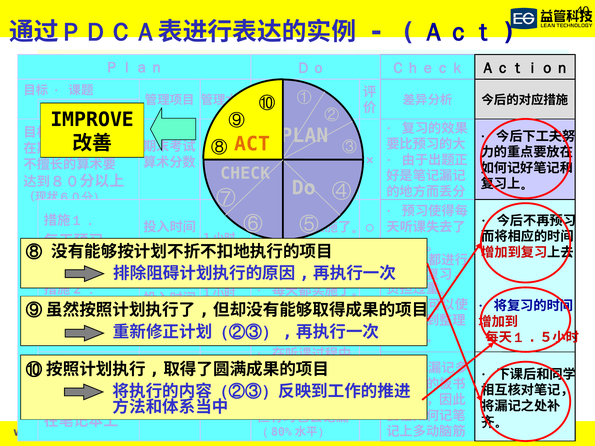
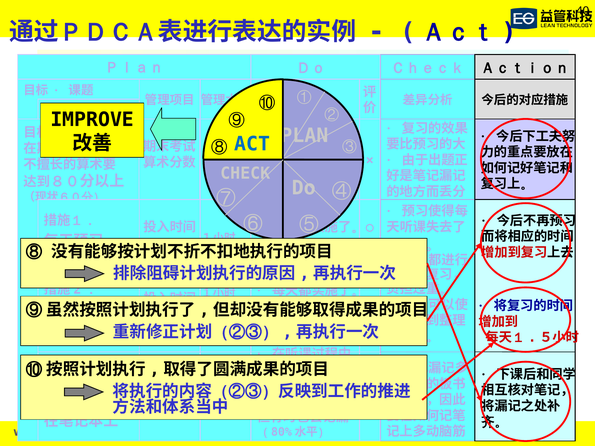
ACT colour: orange -> blue (252, 144)
